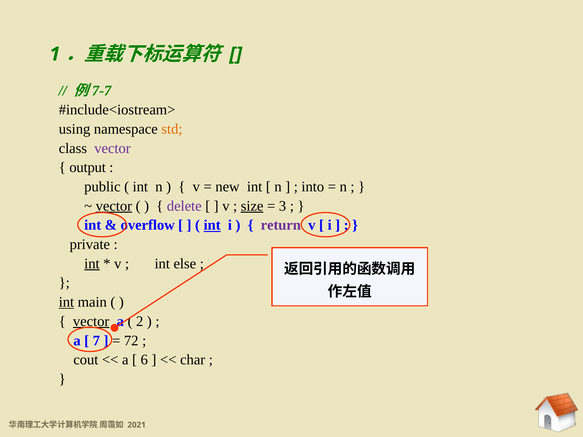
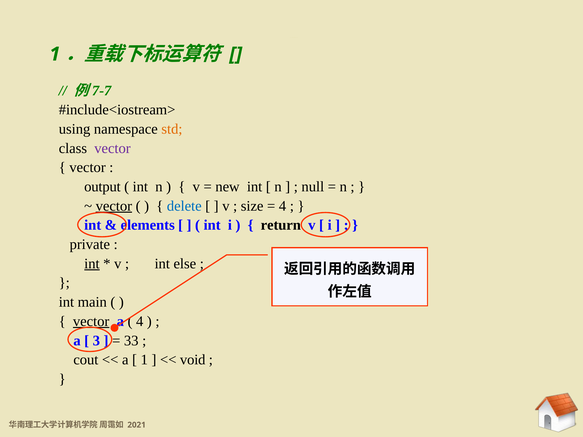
output: output -> vector (88, 168)
public: public -> output (102, 187)
into: into -> null (313, 187)
delete colour: purple -> blue (184, 206)
size underline: present -> none (252, 206)
3: 3 -> 4 (283, 206)
overflow: overflow -> elements (148, 225)
int underline: present -> none (212, 225)
return colour: purple -> black (281, 225)
int underline: present -> none (66, 302)
2: 2 -> 4 (140, 321)
7: 7 -> 3 (96, 341)
72: 72 -> 33 (131, 341)
6: 6 -> 1 (144, 360)
char: char -> void (193, 360)
